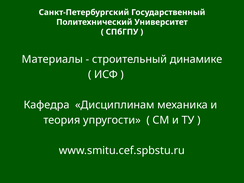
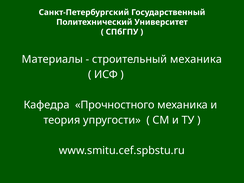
строительный динамике: динамике -> механика (196, 59)
Дисциплинам: Дисциплинам -> Прочностного (115, 105)
